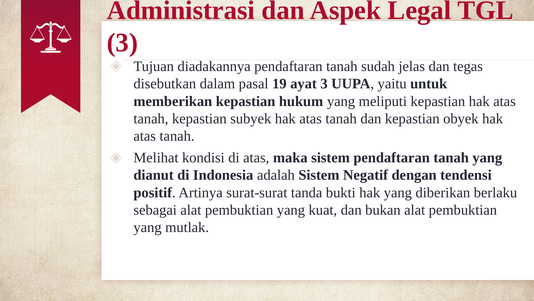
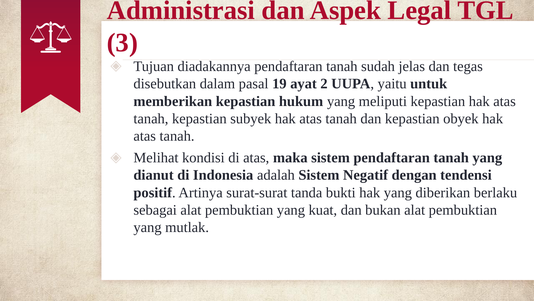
ayat 3: 3 -> 2 (324, 84)
